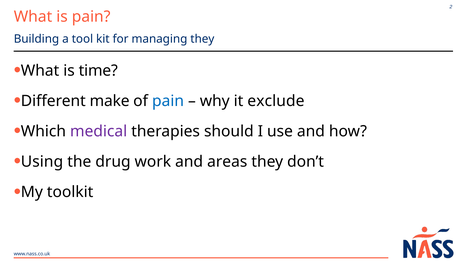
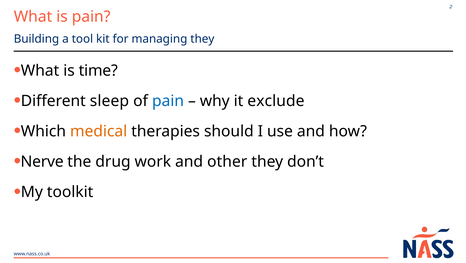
make: make -> sleep (109, 101)
medical colour: purple -> orange (99, 131)
Using: Using -> Nerve (42, 161)
areas: areas -> other (227, 161)
